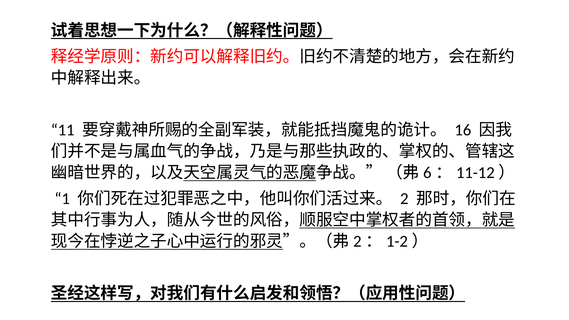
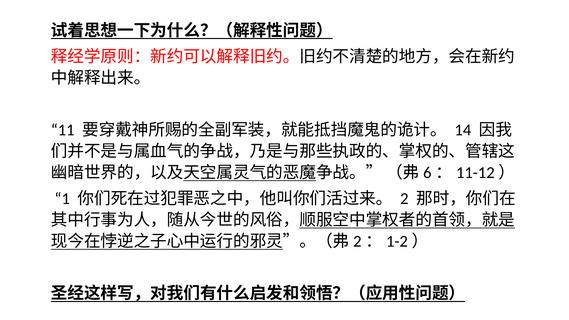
16: 16 -> 14 (463, 130)
